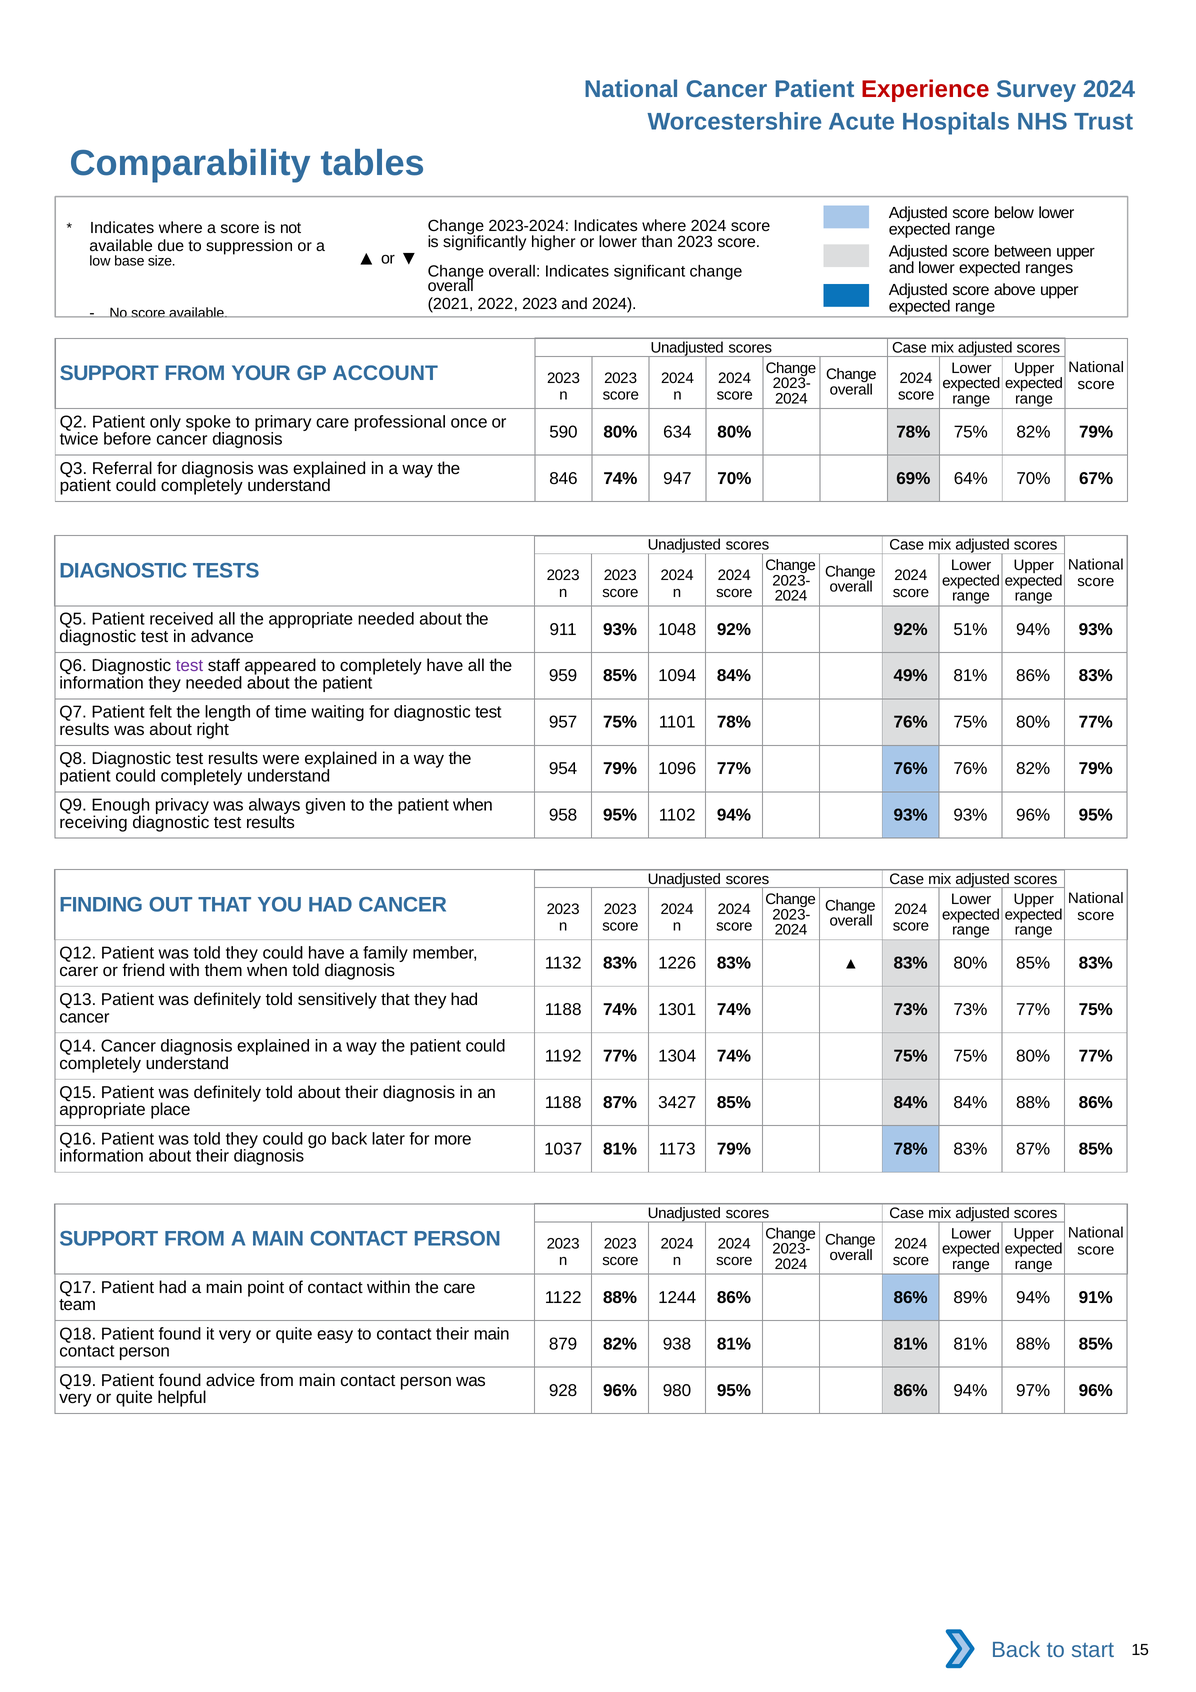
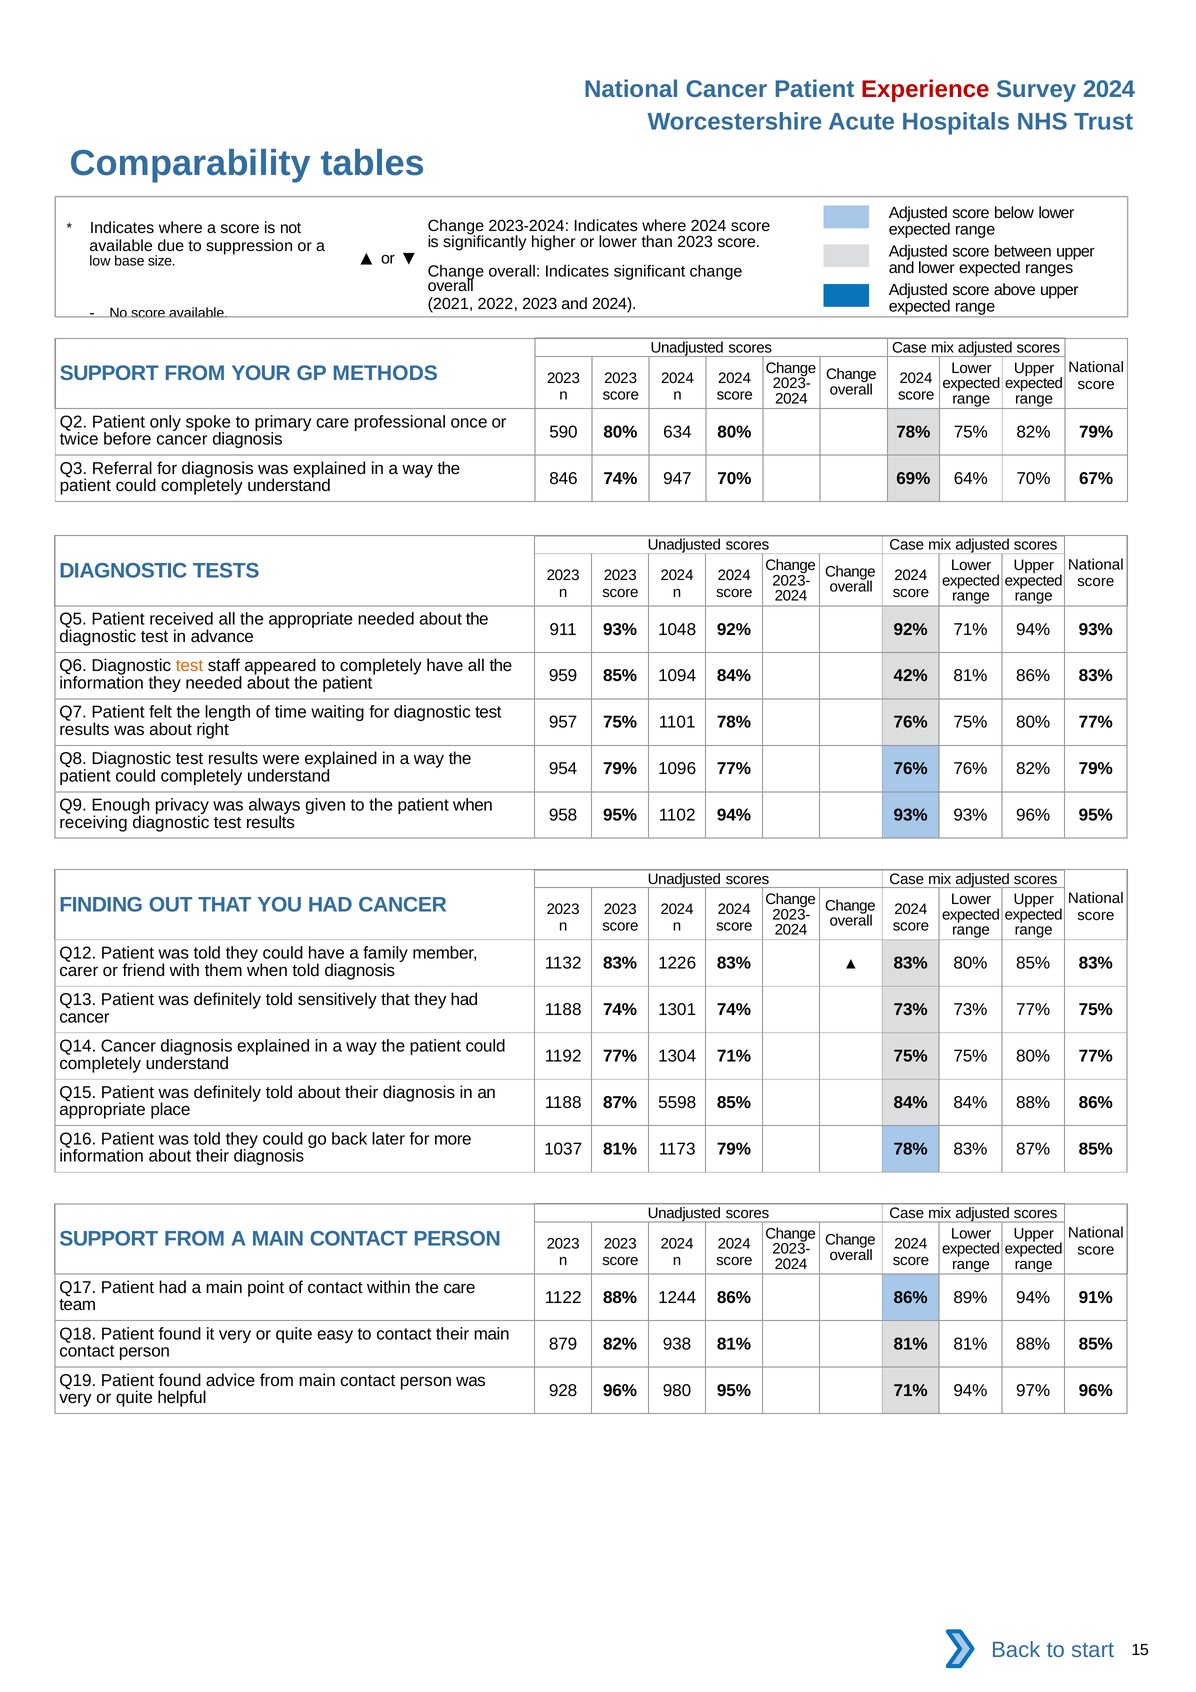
ACCOUNT: ACCOUNT -> METHODS (385, 374)
92% 51%: 51% -> 71% (970, 630)
test colour: purple -> orange (190, 666)
49%: 49% -> 42% (911, 676)
1304 74%: 74% -> 71% (734, 1057)
3427: 3427 -> 5598 (677, 1103)
95% 86%: 86% -> 71% (911, 1391)
